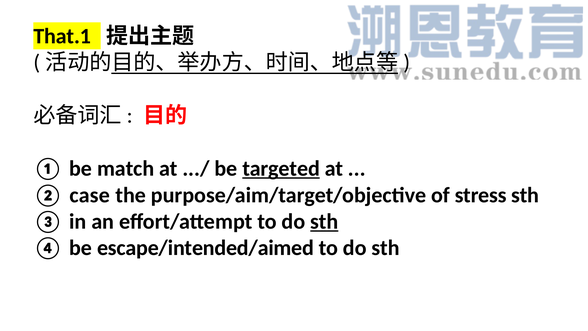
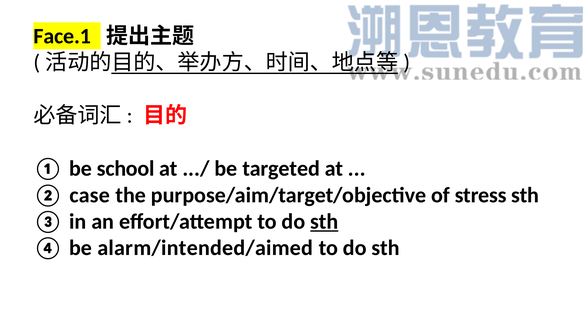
That.1: That.1 -> Face.1 (62, 36)
match: match -> school (126, 168)
targeted underline: present -> none (281, 168)
escape/intended/aimed: escape/intended/aimed -> alarm/intended/aimed (205, 248)
